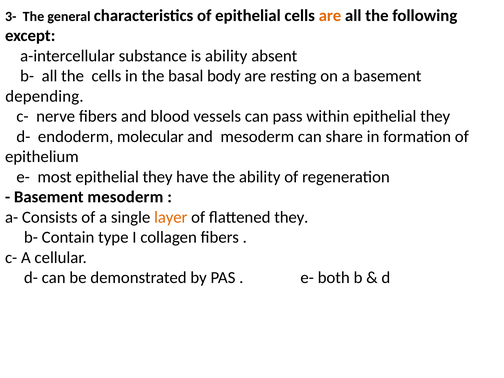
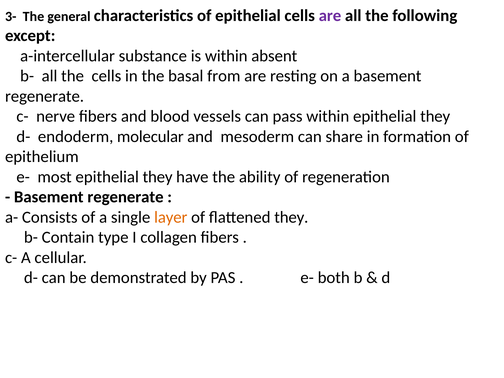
are colour: orange -> purple (330, 16)
is ability: ability -> within (226, 56)
body: body -> from (224, 76)
depending: depending -> regenerate (45, 96)
mesoderm: mesoderm -> regenerate (125, 197)
